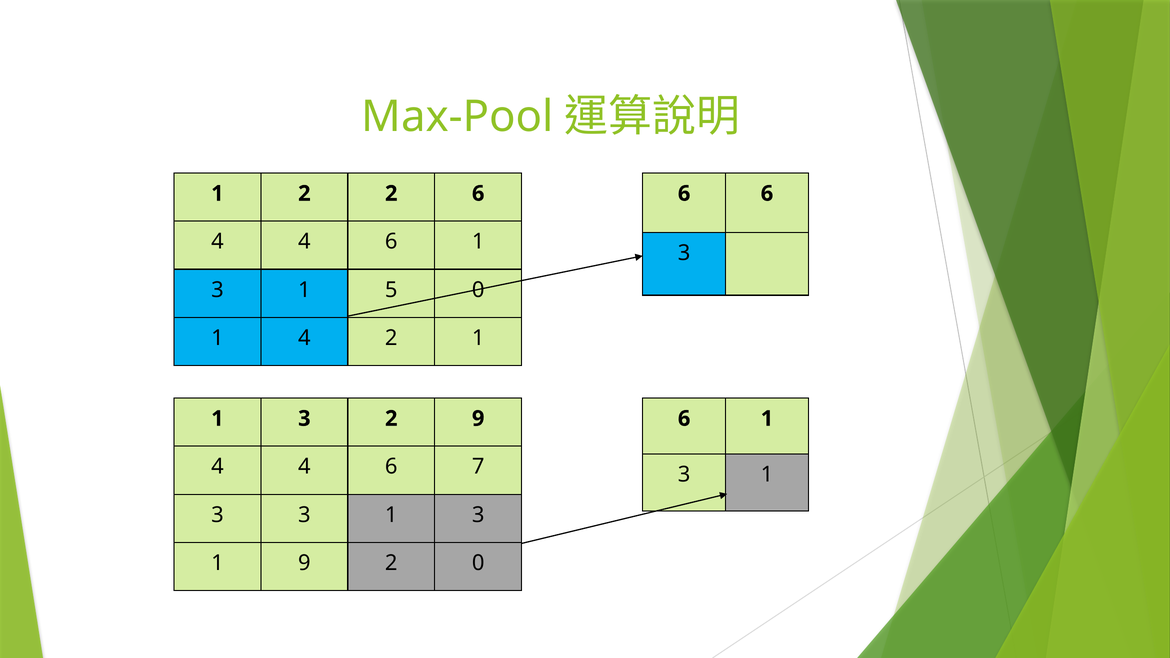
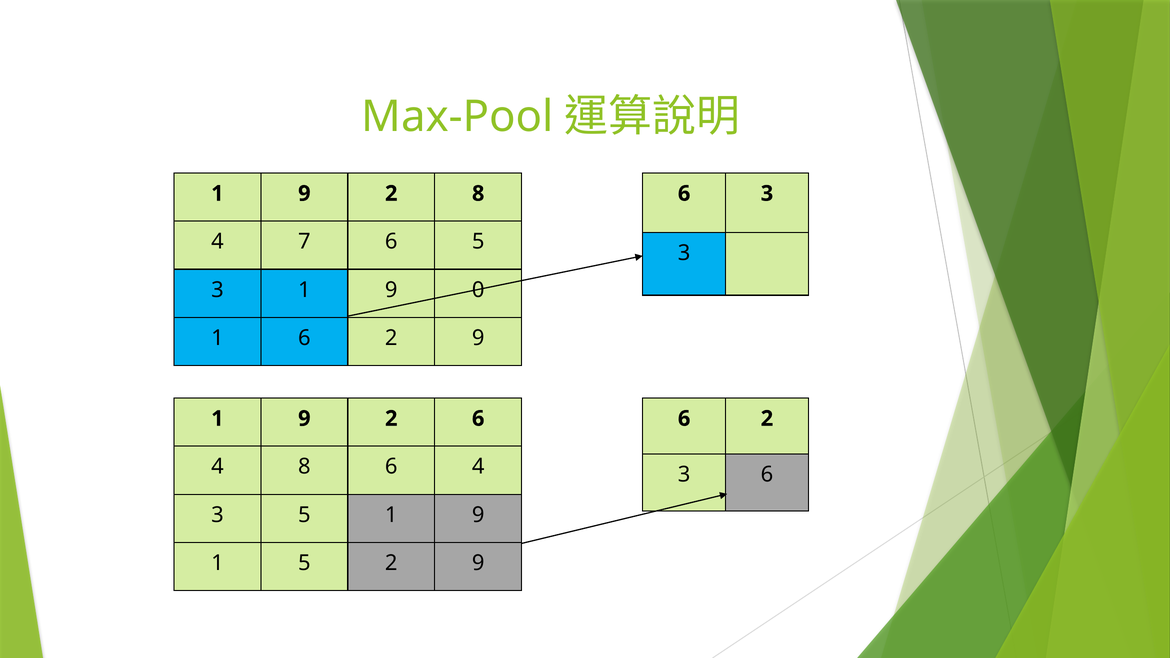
2: 2 -> 9 (304, 194)
2 6: 6 -> 8 (478, 194)
6 6: 6 -> 3 (767, 194)
4: 4 -> 7 (304, 242)
1: 1 -> 5 (478, 242)
3 1 5: 5 -> 9 (391, 290)
1 4: 4 -> 6 (304, 338)
1: 1 -> 9 (478, 338)
3: 3 -> 9 (304, 419)
2 9: 9 -> 6 (478, 419)
1: 1 -> 2 (767, 419)
4: 4 -> 8 (304, 467)
7: 7 -> 4 (478, 467)
1: 1 -> 6 (767, 475)
3 3: 3 -> 5 (304, 515)
3: 3 -> 9 (478, 515)
1 9: 9 -> 5 (304, 563)
0: 0 -> 9 (478, 563)
